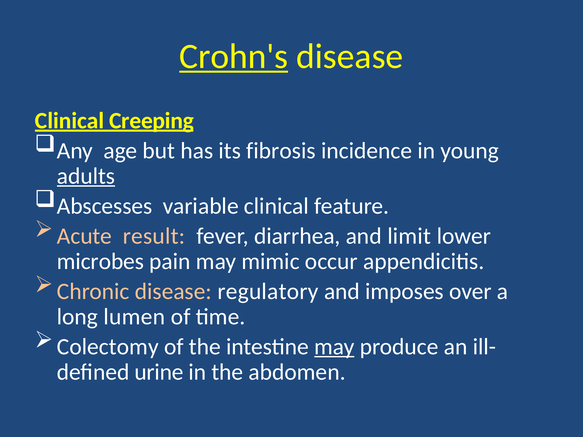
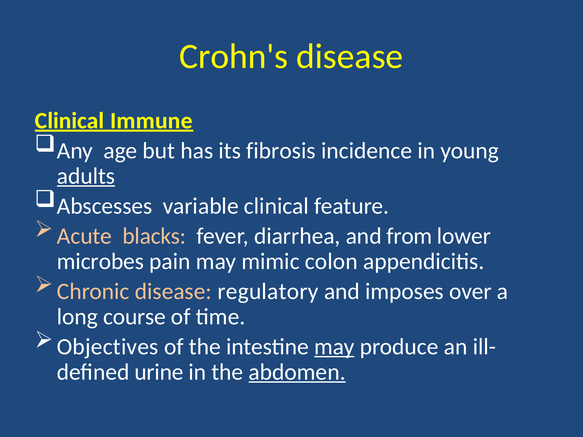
Crohn's underline: present -> none (234, 56)
Creeping: Creeping -> Immune (151, 121)
result: result -> blacks (154, 236)
limit: limit -> from (409, 236)
occur: occur -> colon (331, 261)
lumen: lumen -> course (135, 317)
Colectomy: Colectomy -> Objectives (108, 347)
abdomen underline: none -> present (297, 372)
